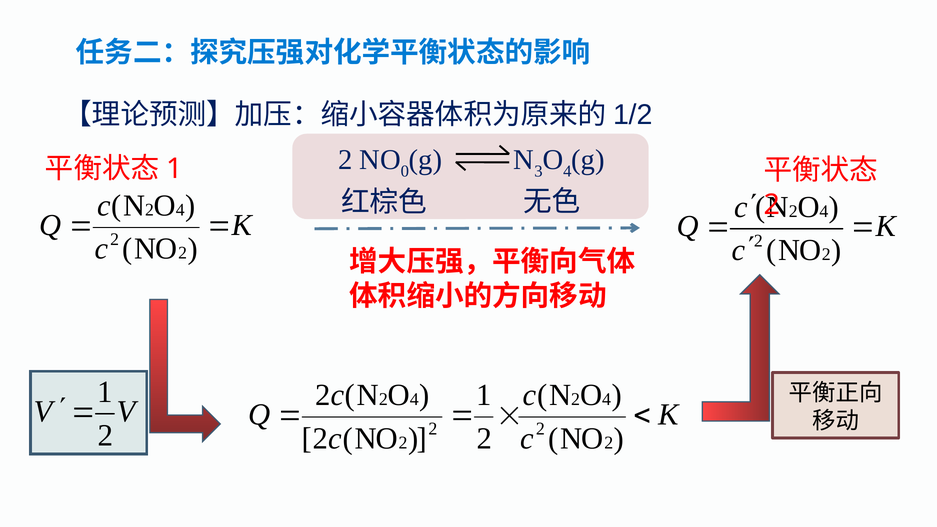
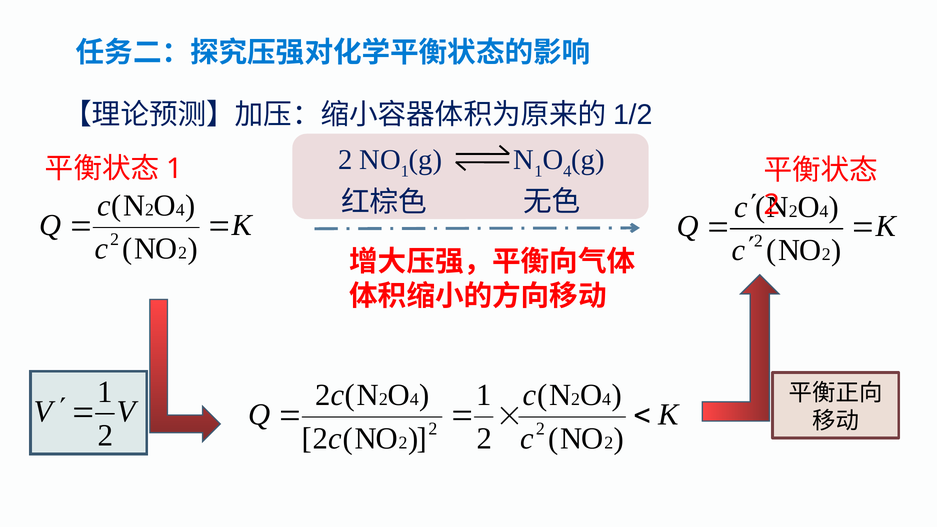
0: 0 -> 1 (405, 171)
3: 3 -> 1 (538, 171)
